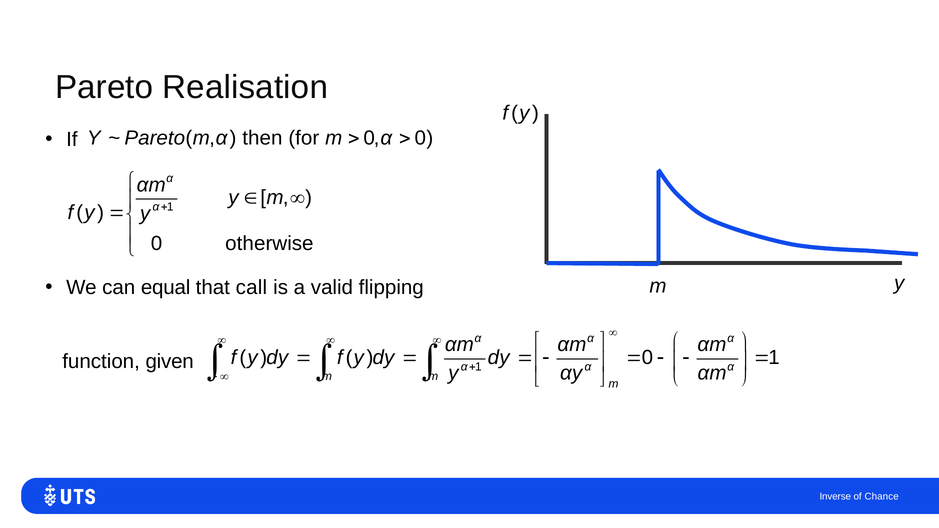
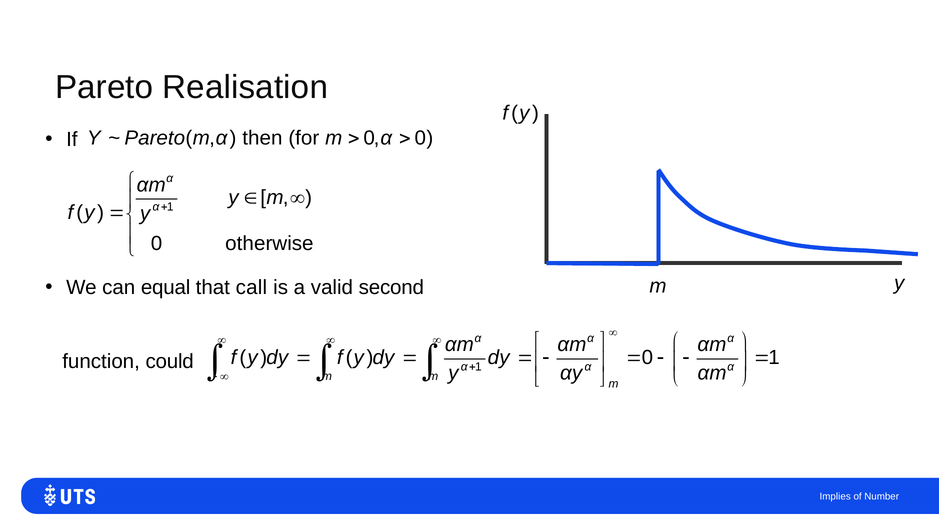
flipping: flipping -> second (391, 288)
given: given -> could (170, 362)
Inverse: Inverse -> Implies (835, 496)
Chance: Chance -> Number (882, 496)
